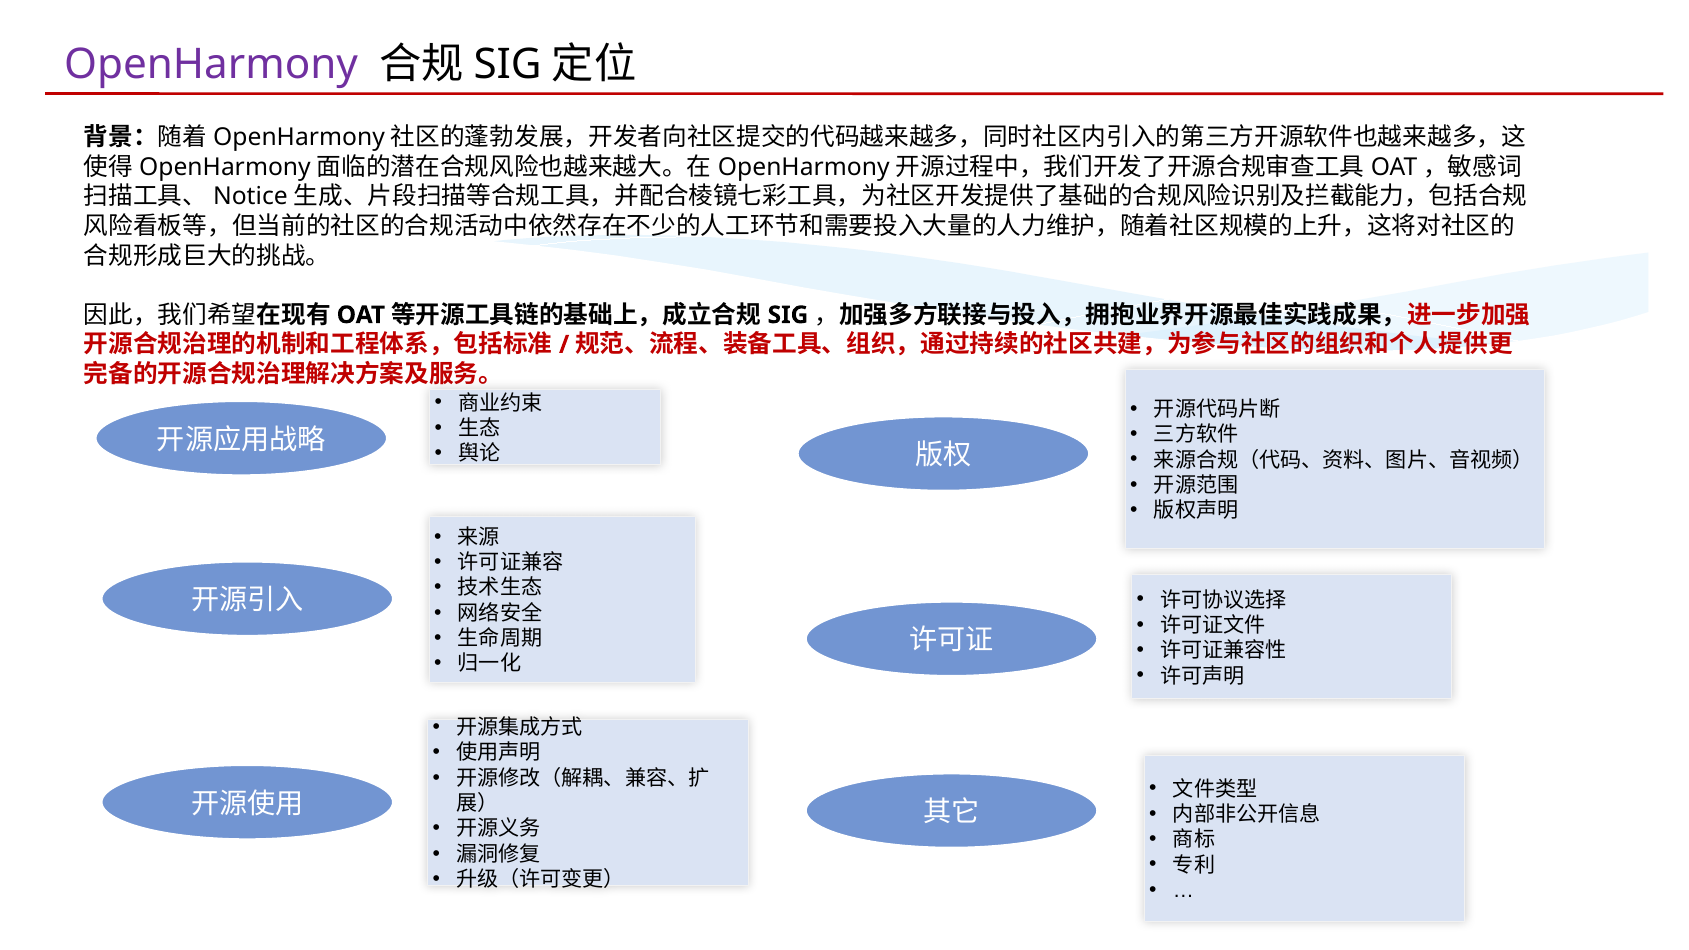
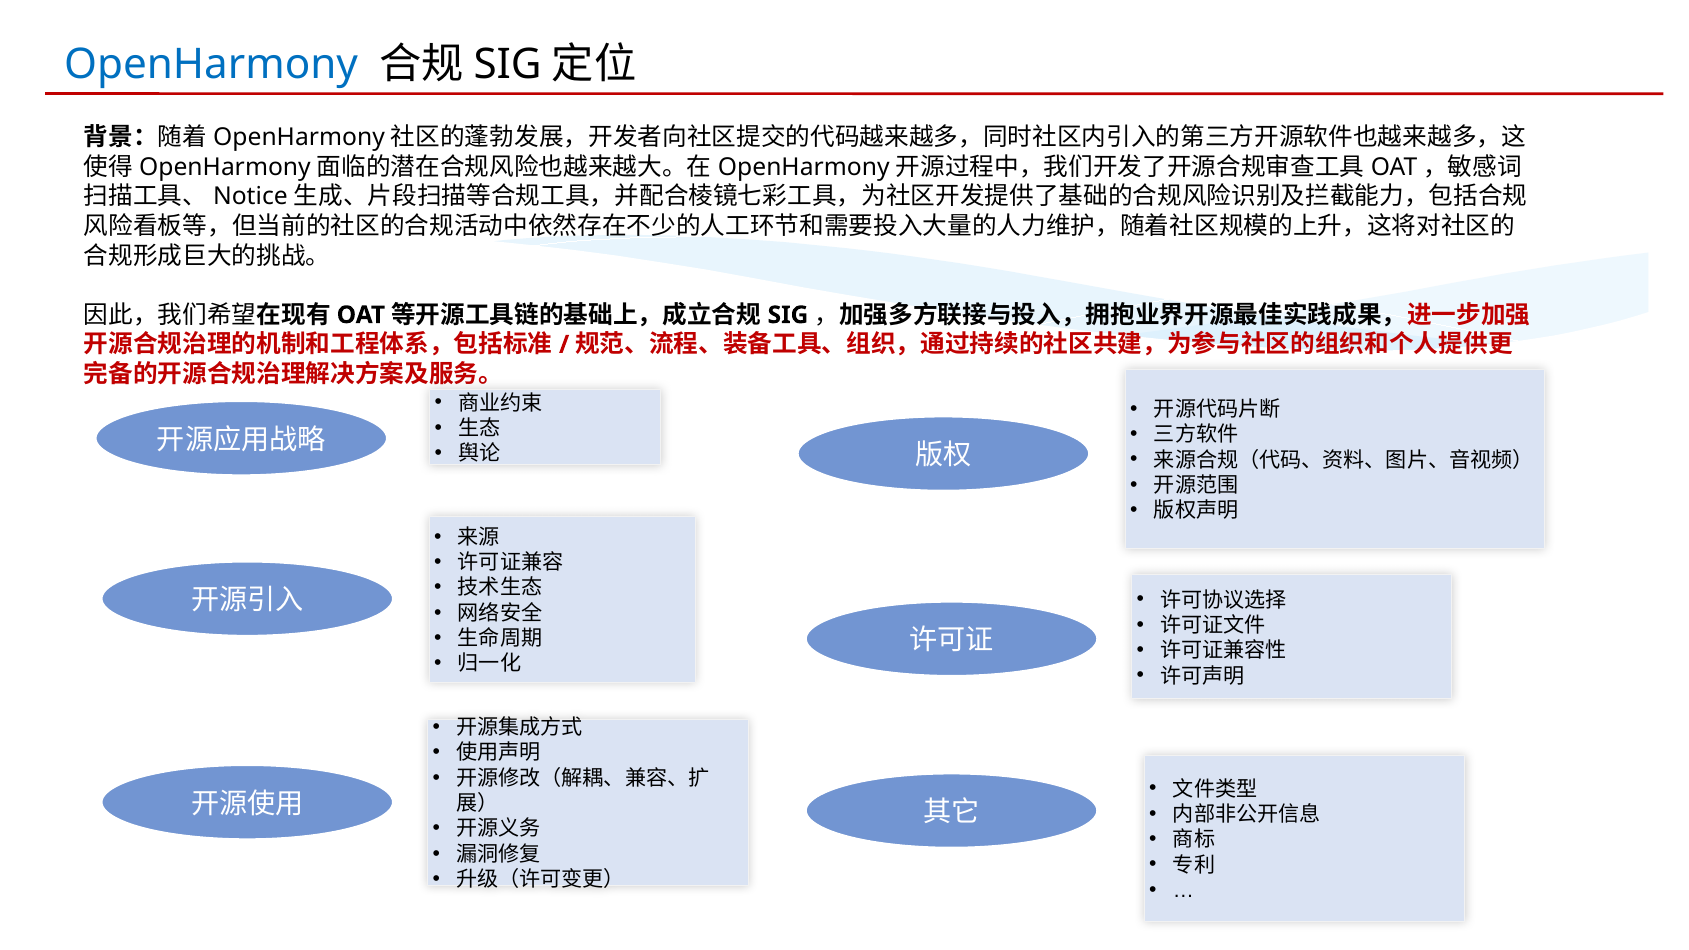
OpenHarmony colour: purple -> blue (211, 65)
